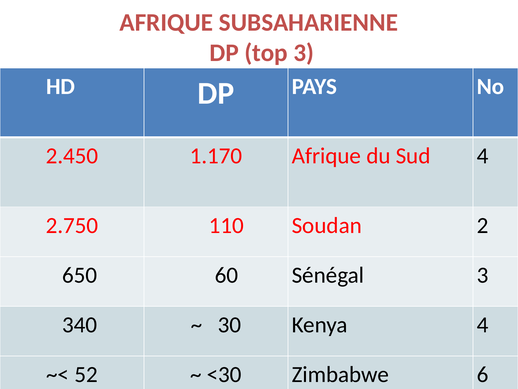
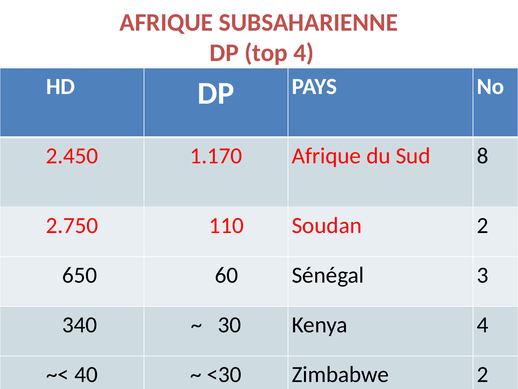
top 3: 3 -> 4 (304, 53)
Sud 4: 4 -> 8 (483, 156)
52: 52 -> 40 (86, 374)
Zimbabwe 6: 6 -> 2 (483, 374)
